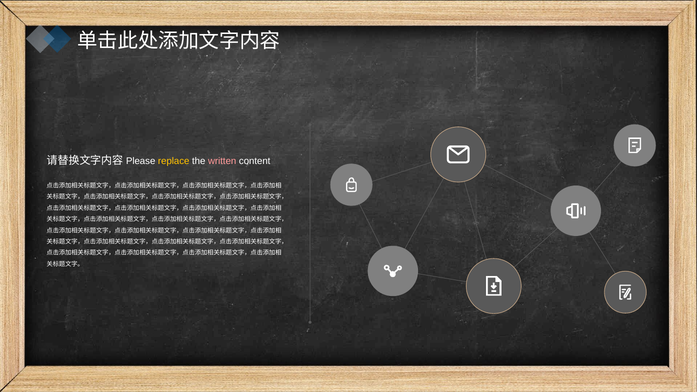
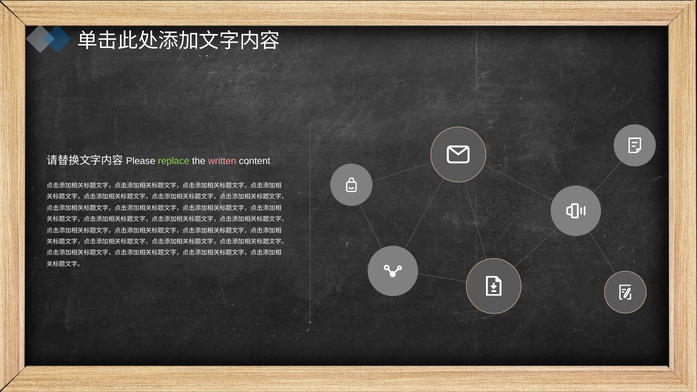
replace colour: yellow -> light green (174, 161)
